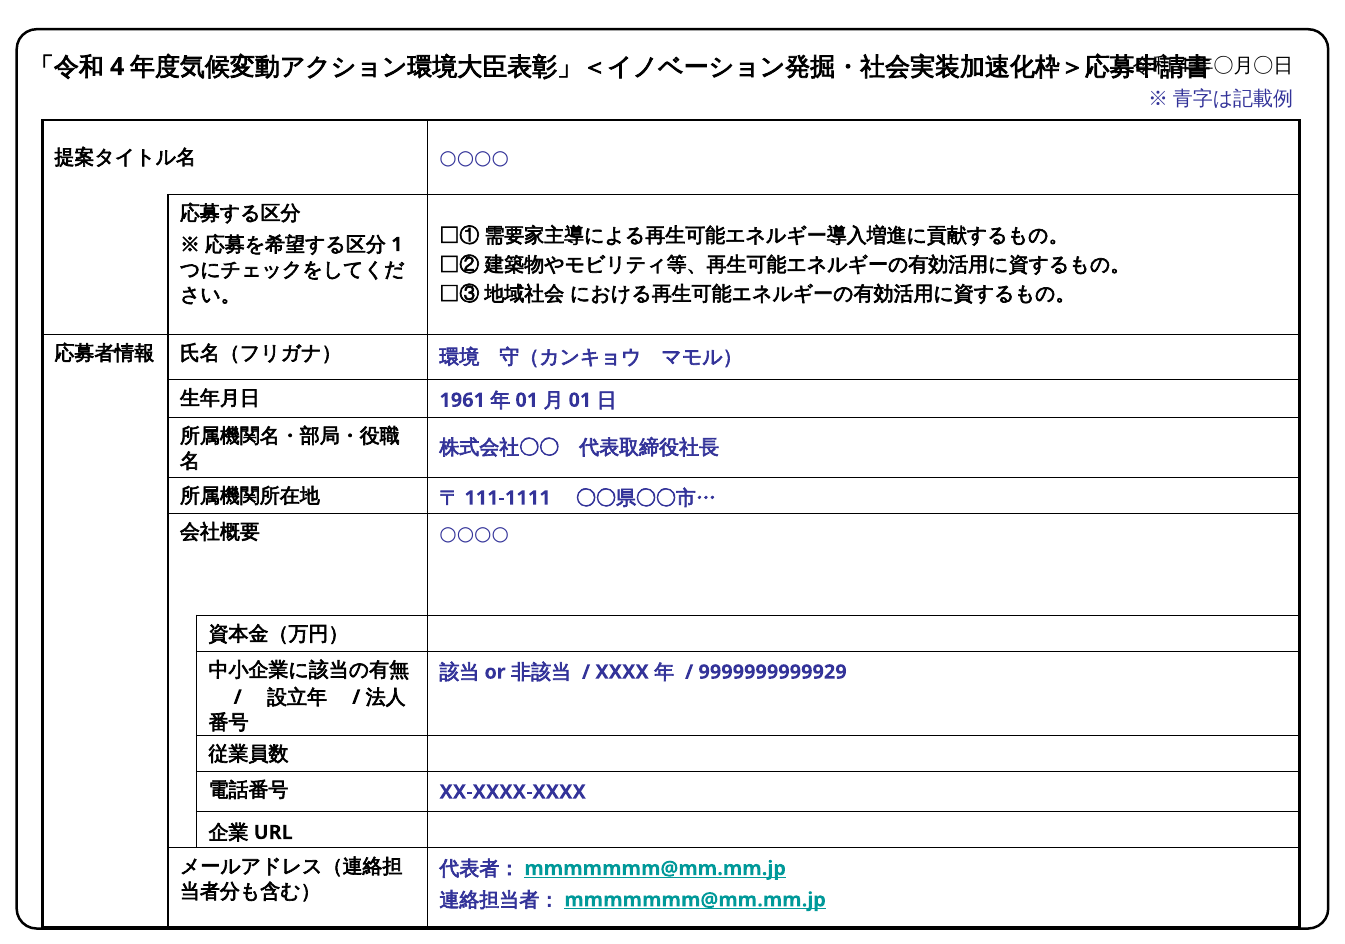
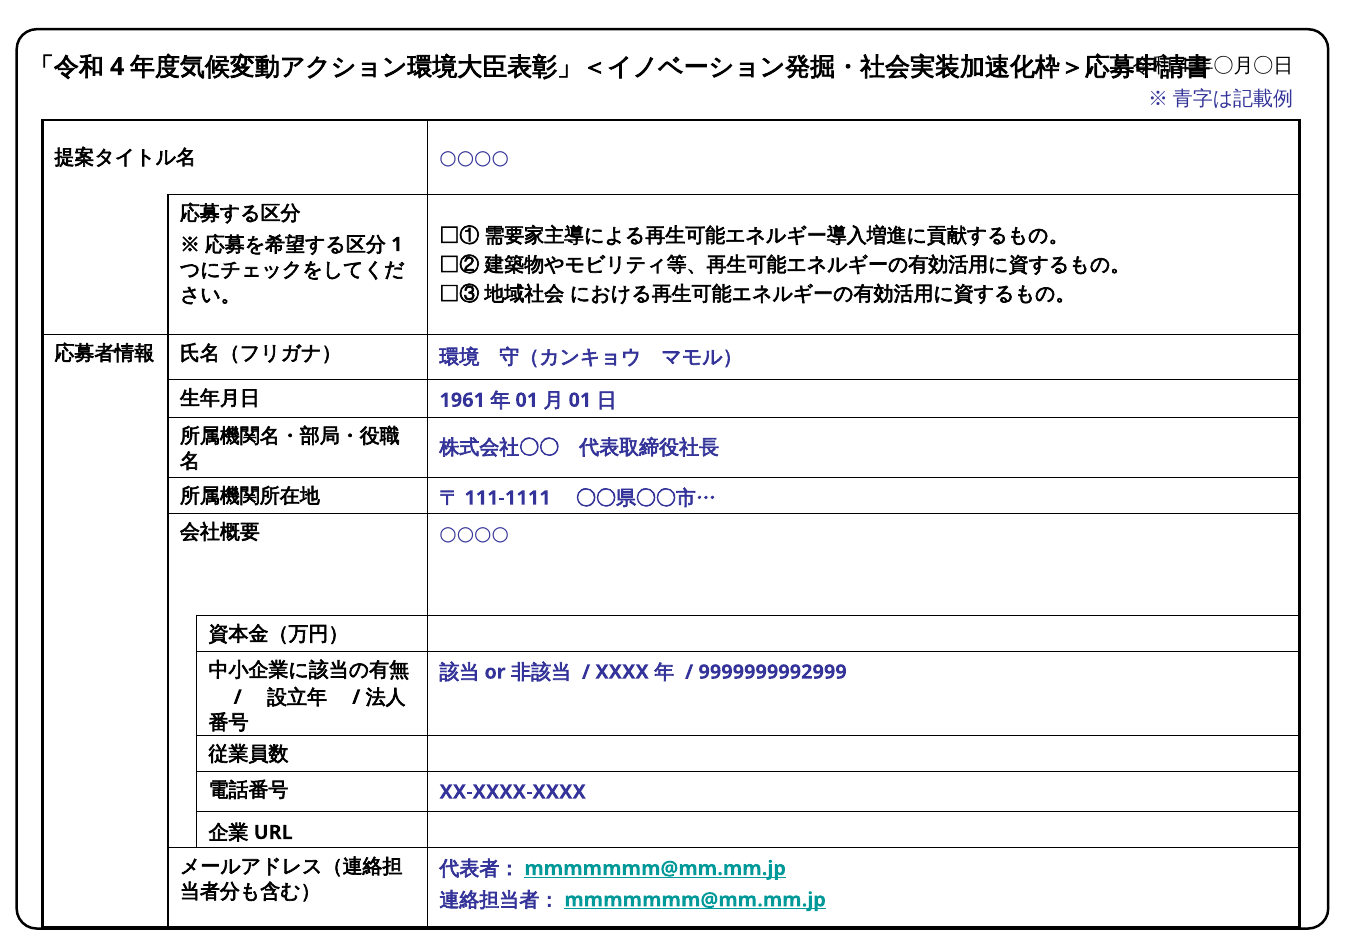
9999999999929: 9999999999929 -> 9999999992999 (773, 672)
